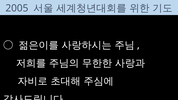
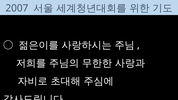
2005: 2005 -> 2007 (17, 8)
